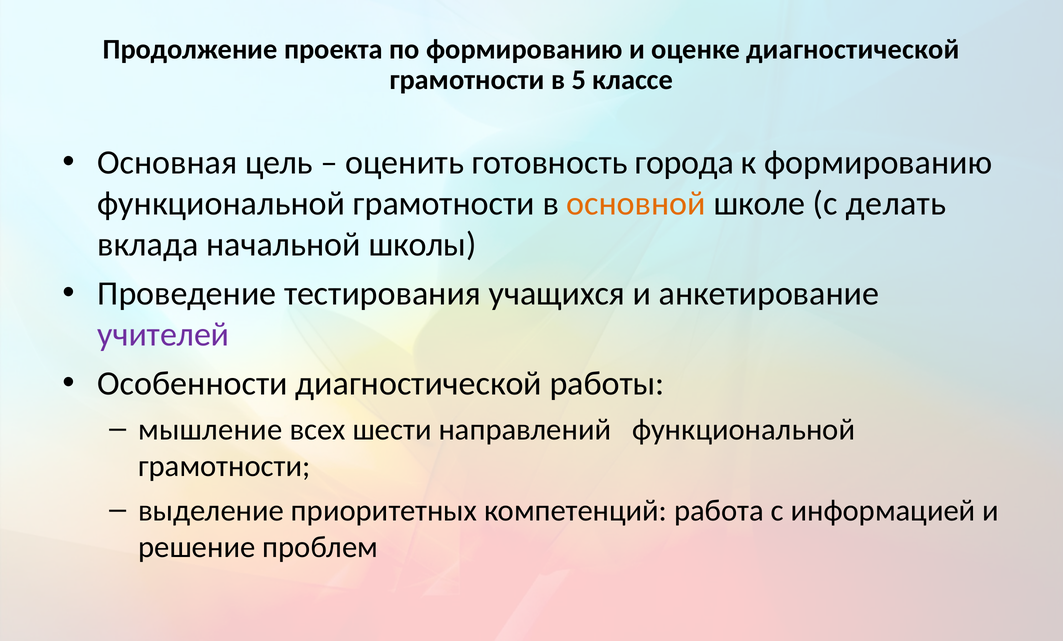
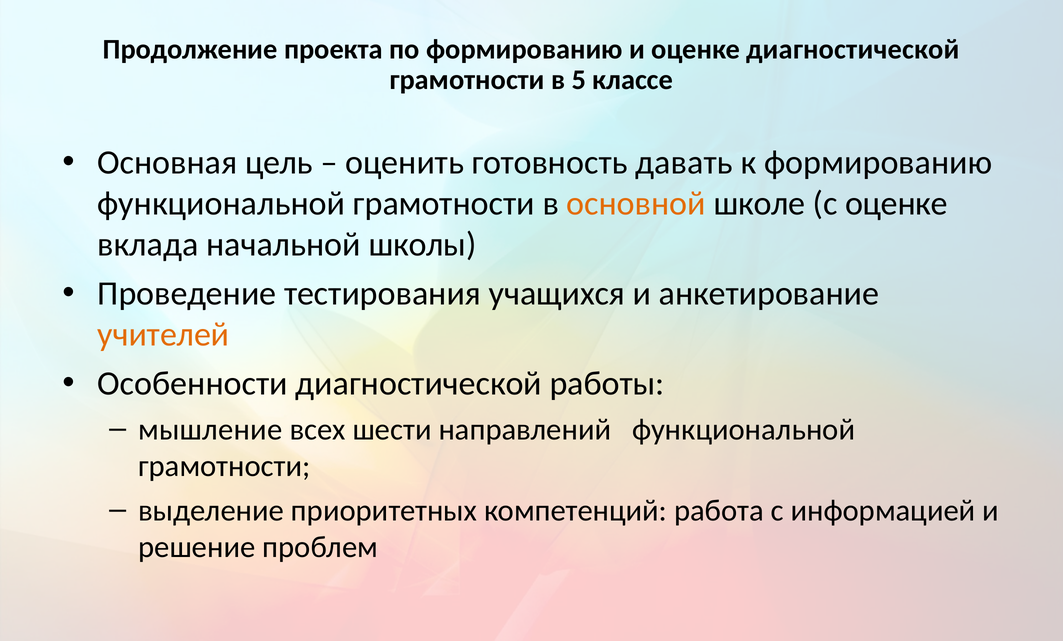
города: города -> давать (684, 163)
с делать: делать -> оценке (896, 204)
учителей colour: purple -> orange (163, 334)
